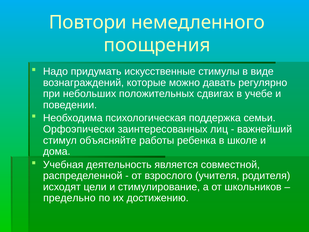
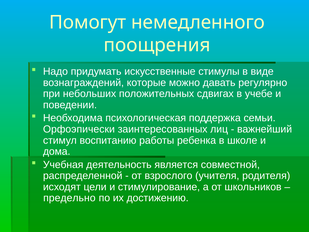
Повтори: Повтори -> Помогут (88, 22)
объясняйте: объясняйте -> воспитанию (108, 140)
